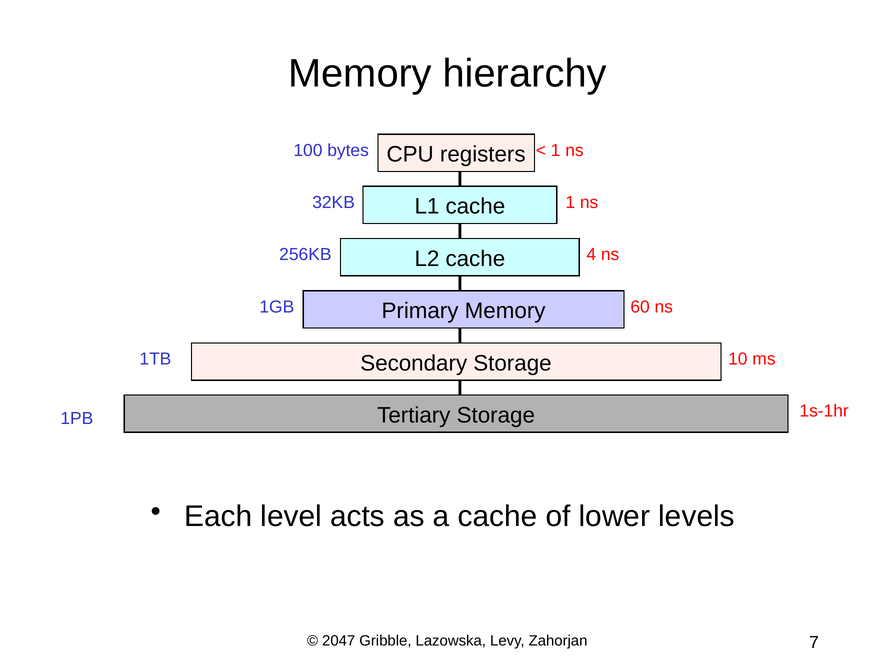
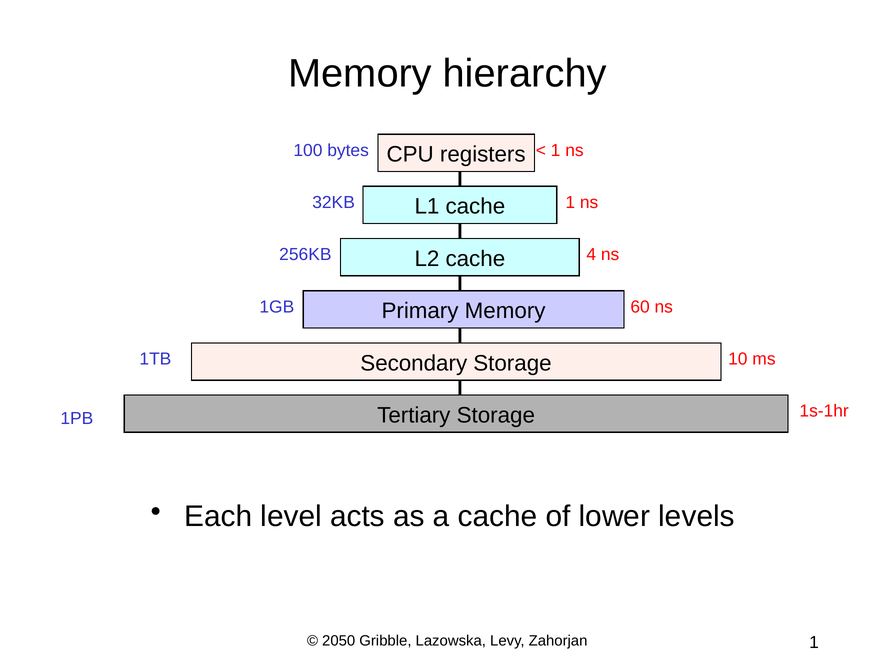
2047: 2047 -> 2050 (339, 641)
Zahorjan 7: 7 -> 1 (814, 643)
